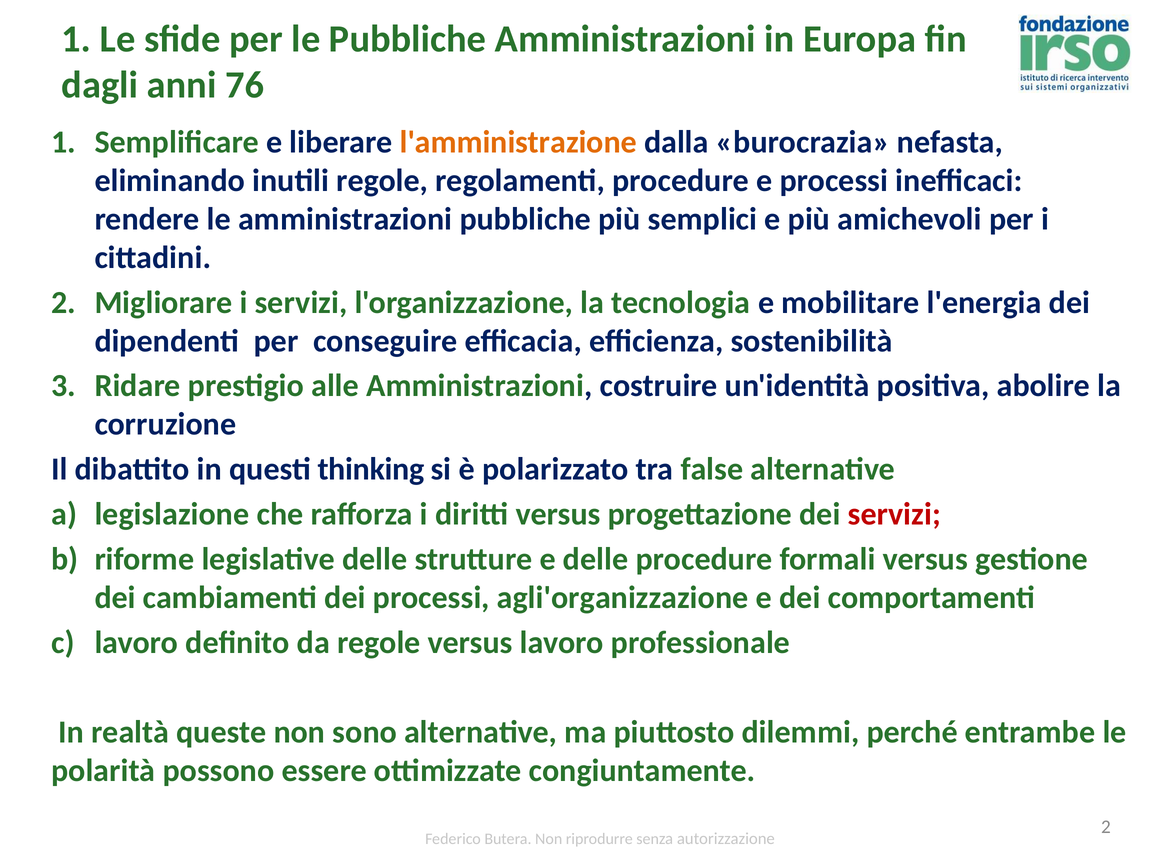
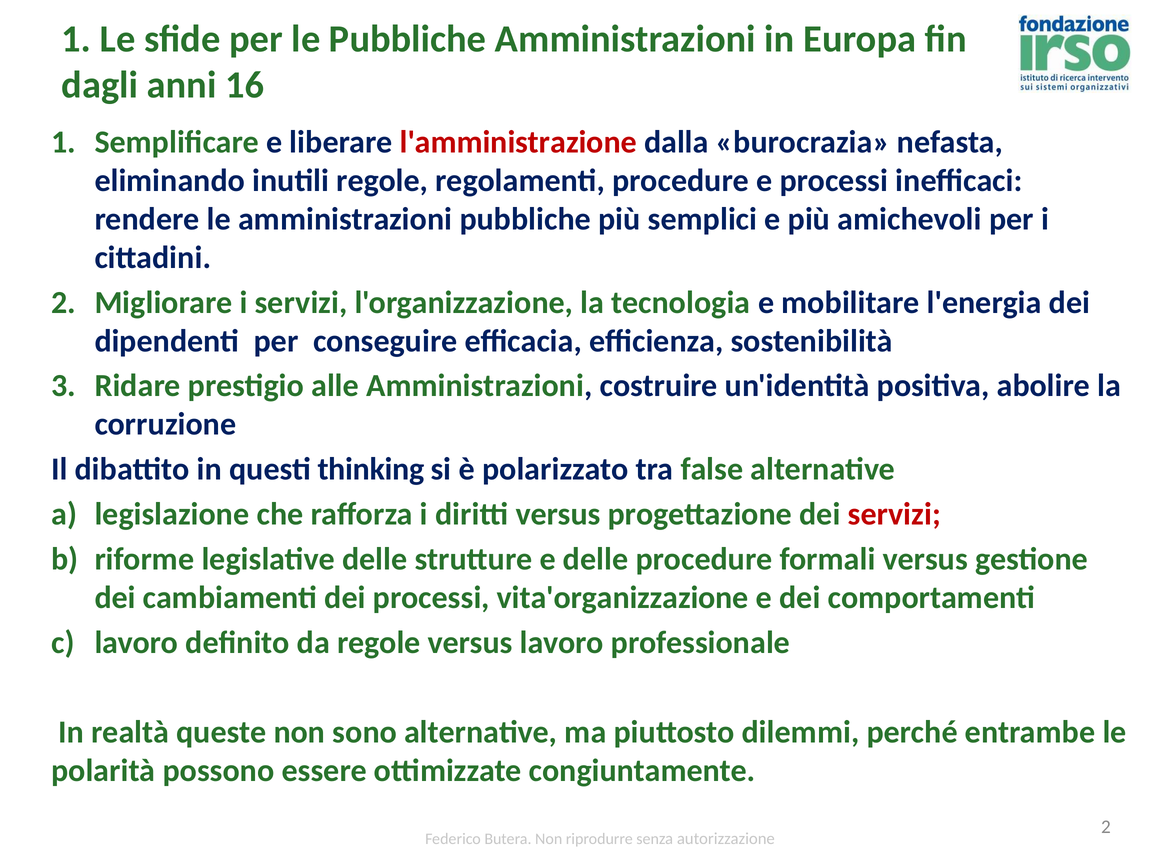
76: 76 -> 16 (245, 85)
l'amministrazione colour: orange -> red (518, 142)
agli'organizzazione: agli'organizzazione -> vita'organizzazione (623, 597)
